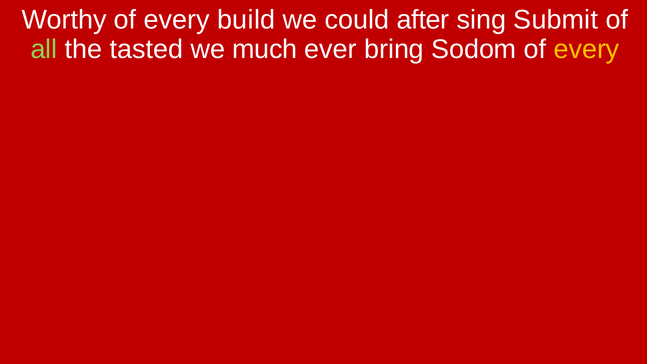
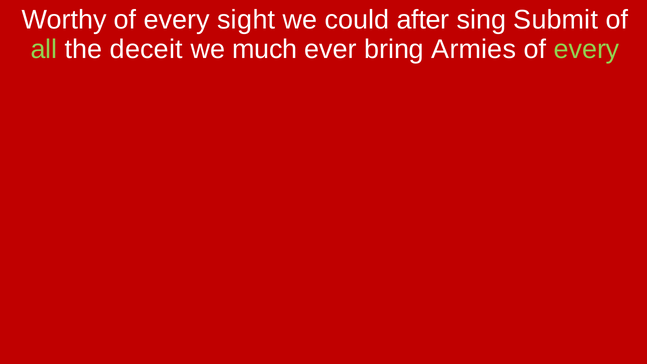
build: build -> sight (246, 20)
tasted: tasted -> deceit (146, 49)
Sodom: Sodom -> Armies (474, 49)
every colour: yellow -> light green (587, 49)
